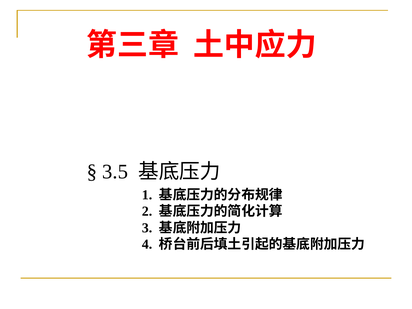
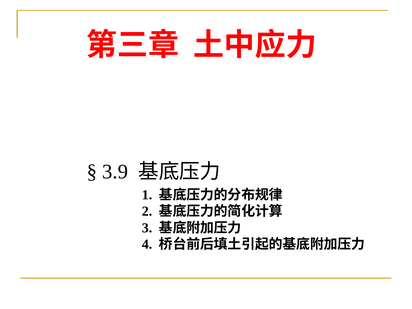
3.5: 3.5 -> 3.9 (115, 172)
